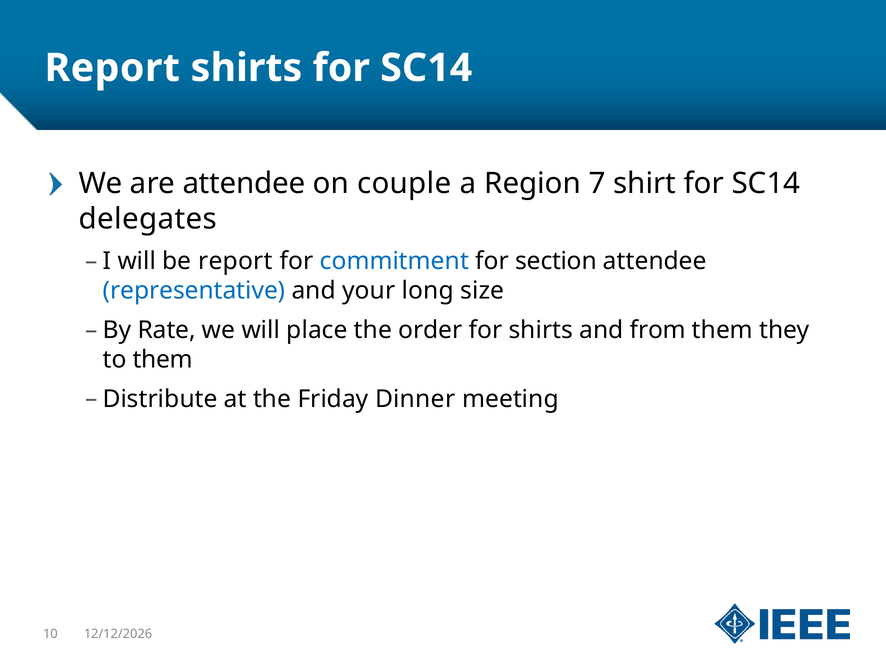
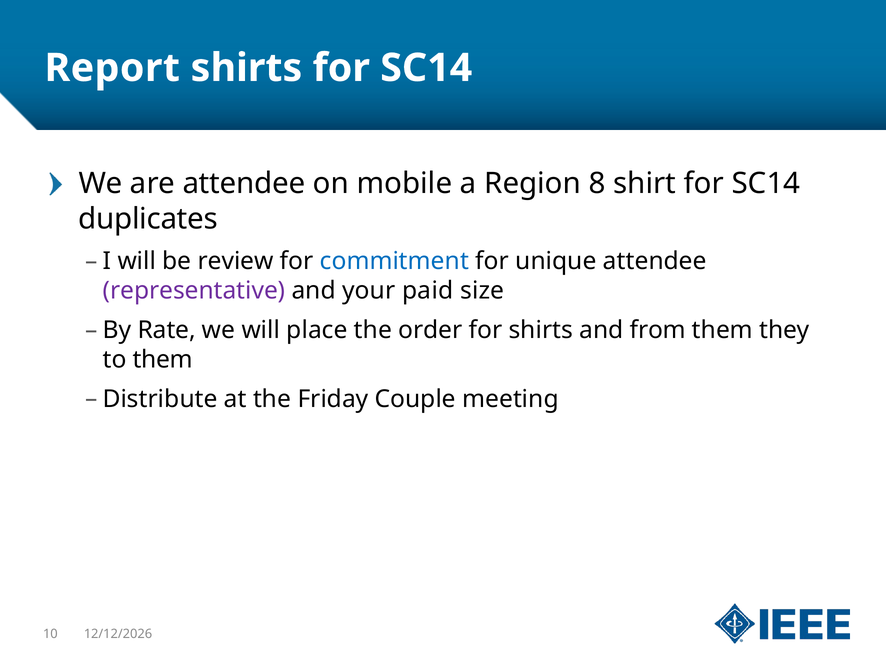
couple: couple -> mobile (405, 184)
7: 7 -> 8 (597, 184)
delegates: delegates -> duplicates (148, 219)
be report: report -> review (236, 261)
section: section -> unique (556, 261)
representative colour: blue -> purple (194, 291)
long: long -> paid (428, 291)
Dinner: Dinner -> Couple (415, 399)
